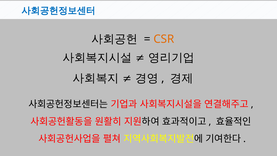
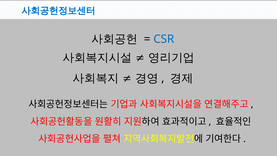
CSR colour: orange -> blue (164, 39)
